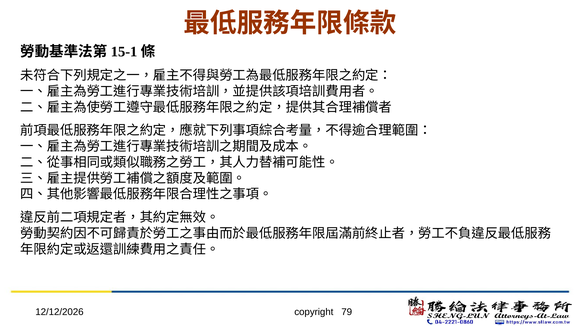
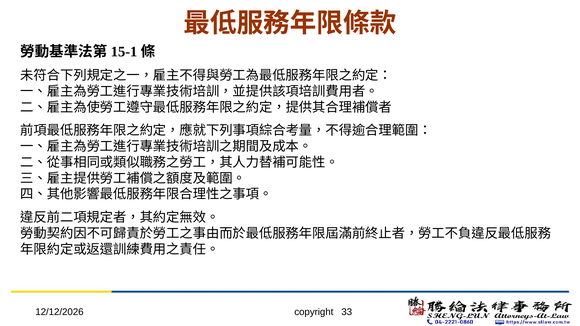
79: 79 -> 33 (347, 312)
